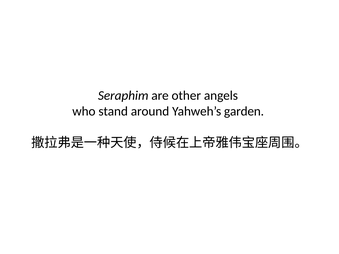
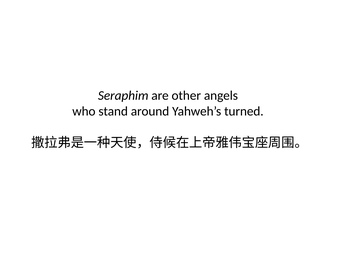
garden: garden -> turned (244, 111)
